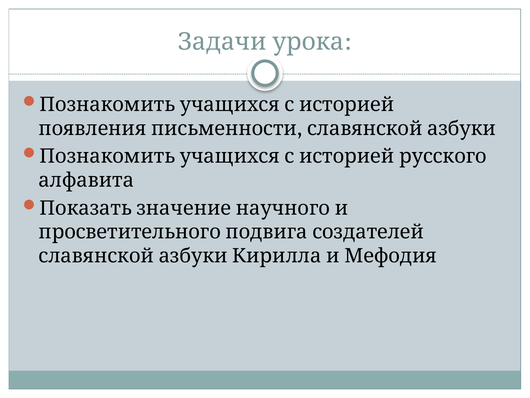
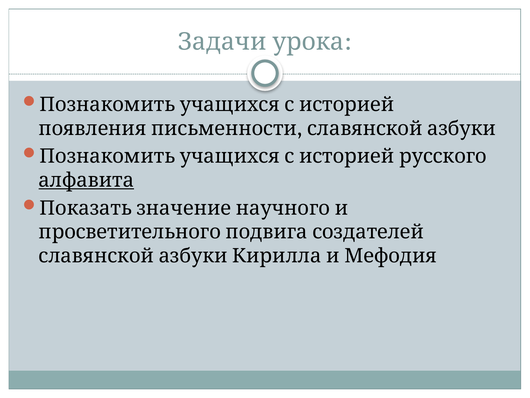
алфавита underline: none -> present (86, 180)
